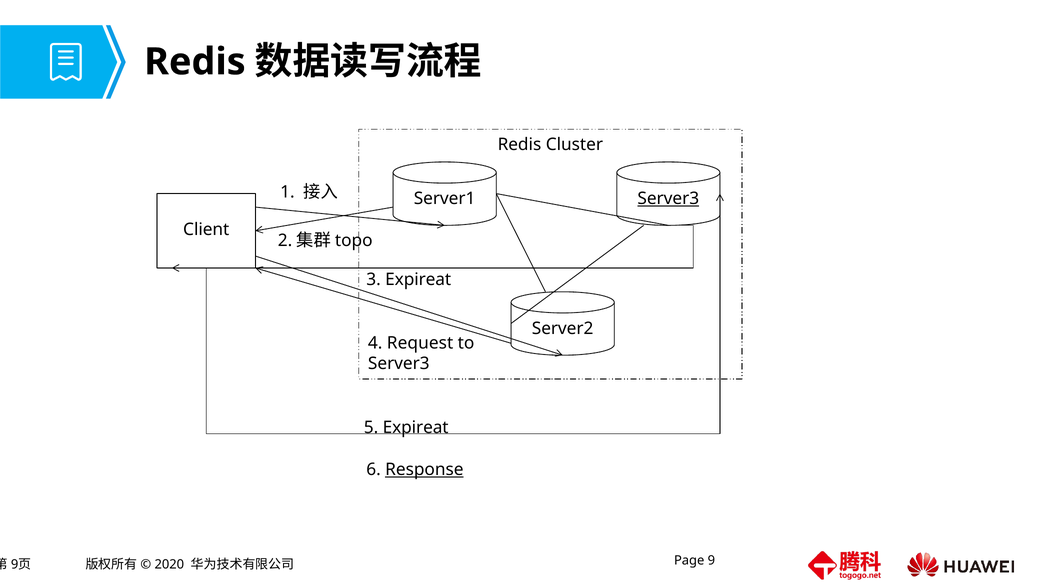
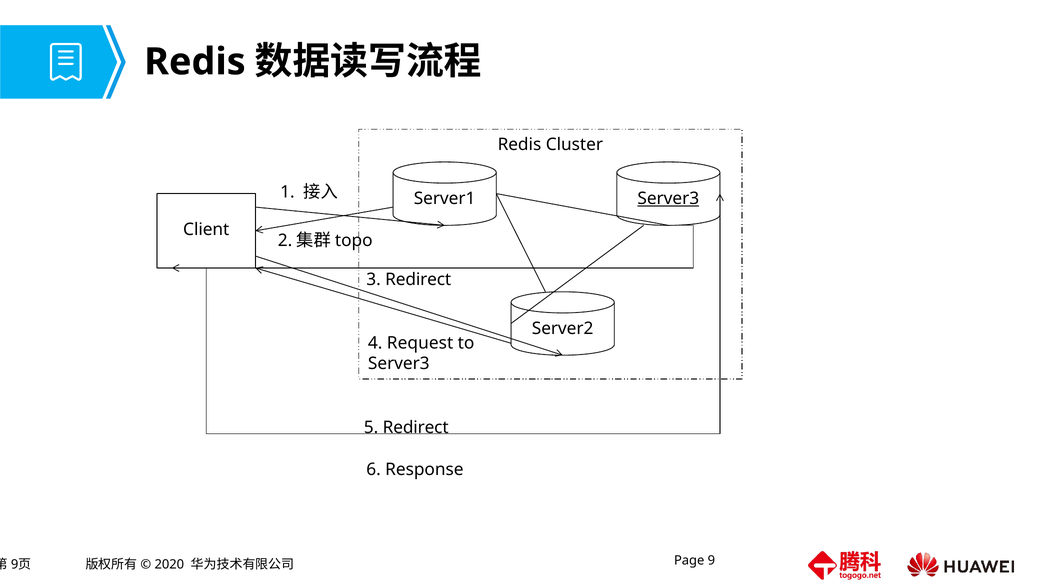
3 Expireat: Expireat -> Redirect (418, 279)
5 Expireat: Expireat -> Redirect (416, 428)
Response underline: present -> none (424, 470)
